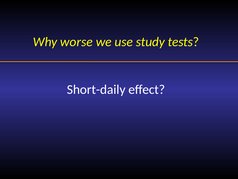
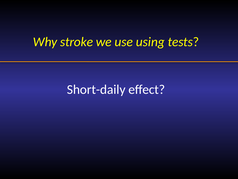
worse: worse -> stroke (77, 42)
study: study -> using (150, 42)
